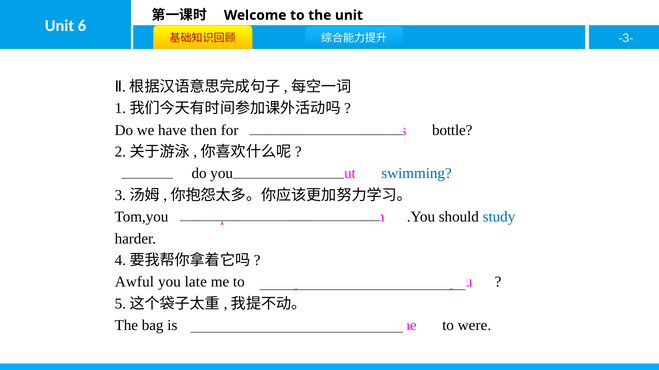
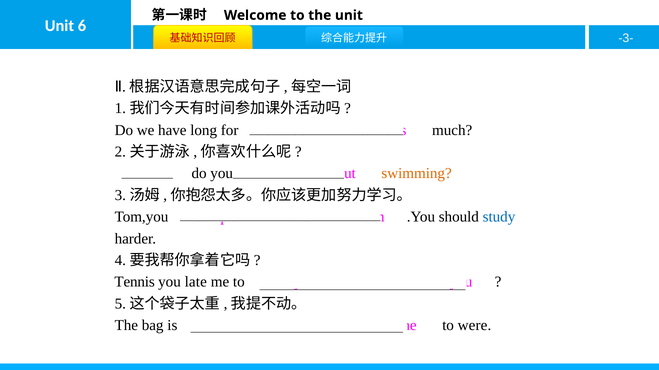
then: then -> long (204, 130)
bottle: bottle -> much (452, 130)
swimming colour: blue -> orange (417, 174)
Awful: Awful -> Tennis (135, 282)
